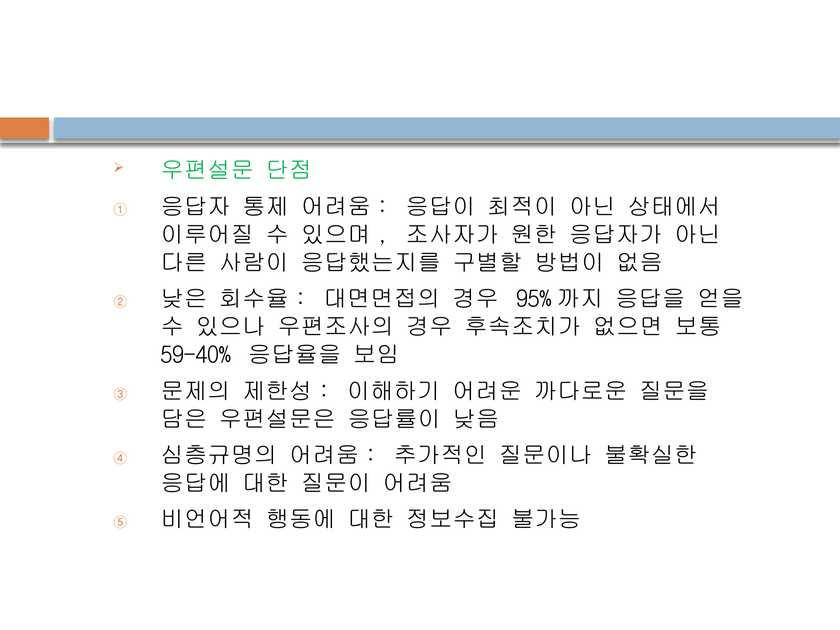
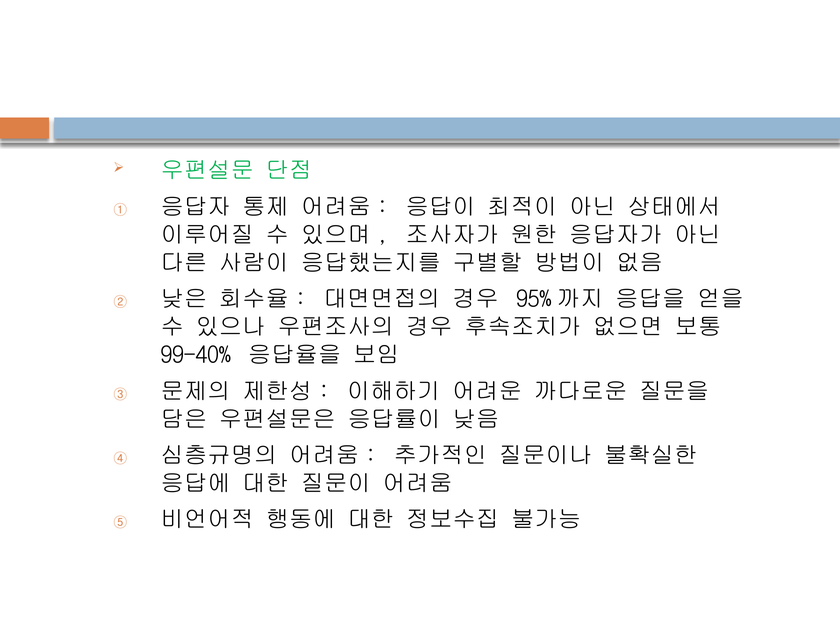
59-40%: 59-40% -> 99-40% (196, 355)
